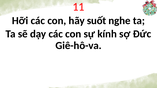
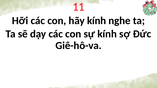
hãy suốt: suốt -> kính (97, 21)
